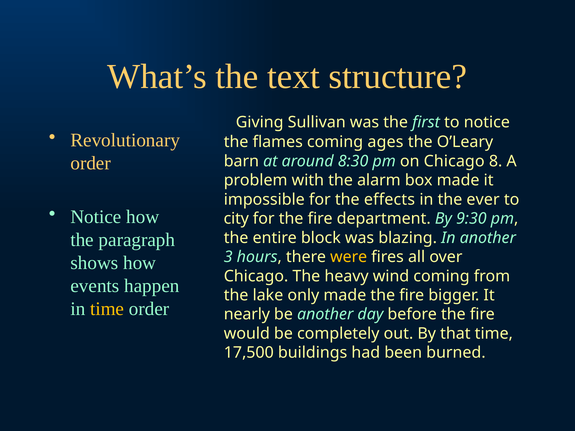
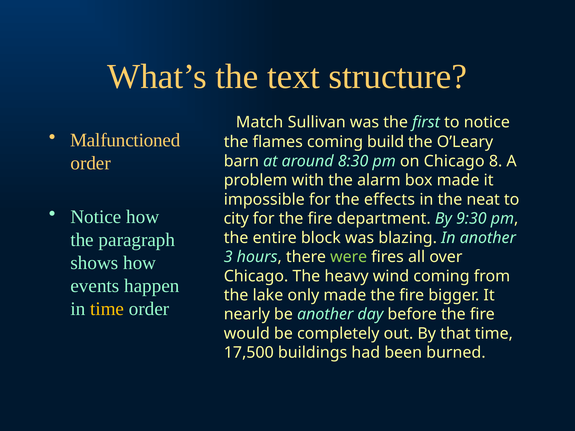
Giving: Giving -> Match (260, 122)
Revolutionary: Revolutionary -> Malfunctioned (125, 140)
ages: ages -> build (386, 142)
ever: ever -> neat (483, 200)
were colour: yellow -> light green (349, 257)
